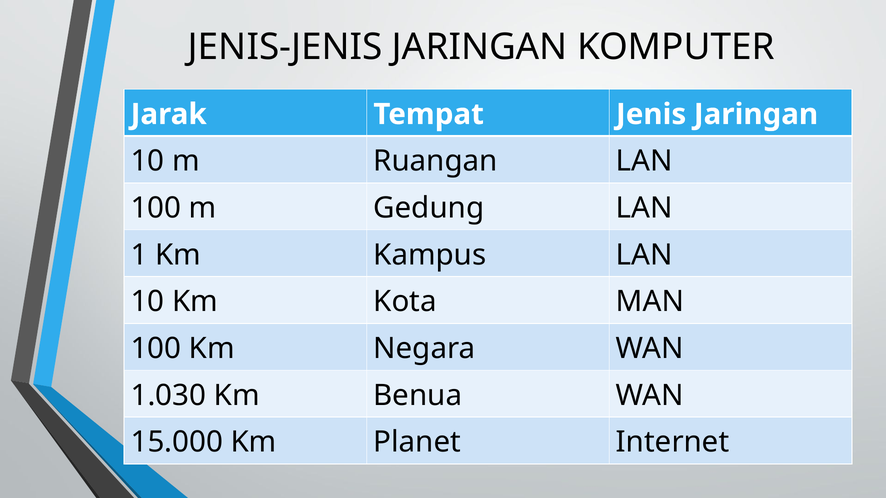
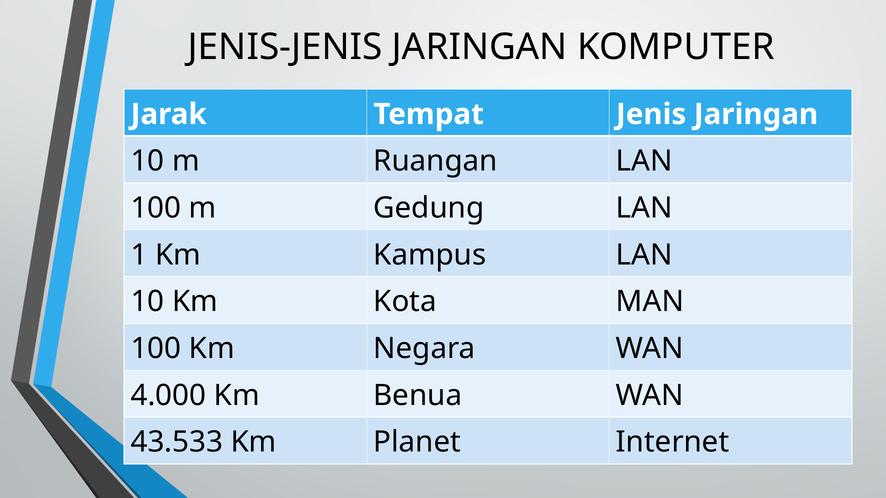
1.030: 1.030 -> 4.000 (168, 396)
15.000: 15.000 -> 43.533 (177, 443)
